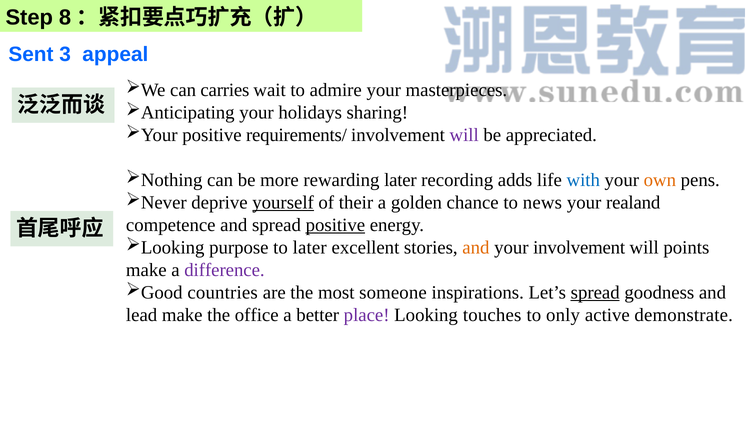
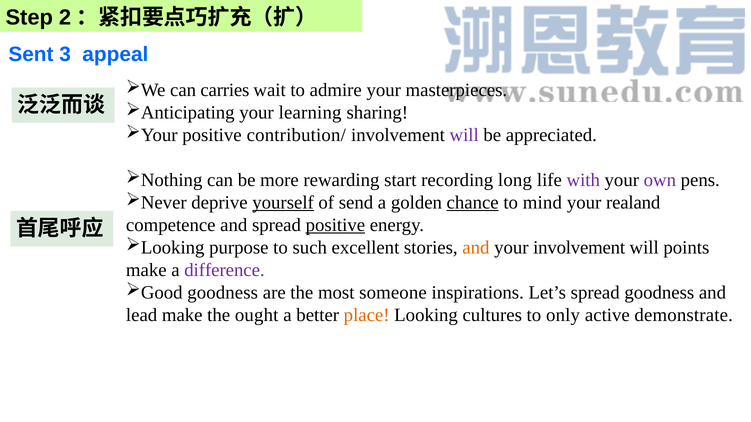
8: 8 -> 2 (65, 17)
holidays: holidays -> learning (310, 113)
requirements/: requirements/ -> contribution/ (296, 135)
rewarding later: later -> start (400, 180)
adds: adds -> long (515, 180)
with colour: blue -> purple (583, 180)
own colour: orange -> purple (660, 180)
their: their -> send (356, 203)
chance underline: none -> present (473, 203)
news: news -> mind (542, 203)
to later: later -> such (310, 248)
countries: countries -> goodness (223, 293)
spread underline: present -> none (595, 293)
office: office -> ought (257, 315)
place colour: purple -> orange (367, 315)
touches: touches -> cultures (492, 315)
